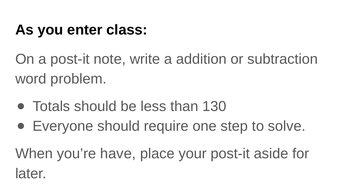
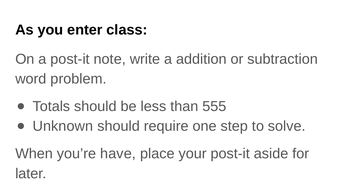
130: 130 -> 555 (214, 107)
Everyone: Everyone -> Unknown (63, 127)
